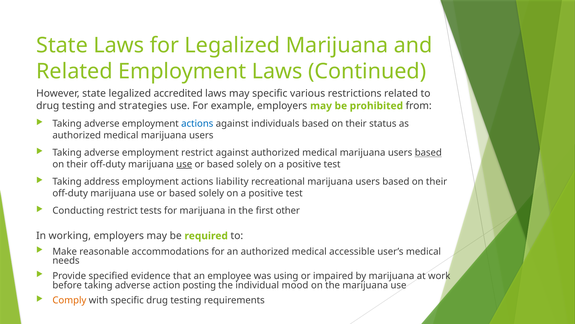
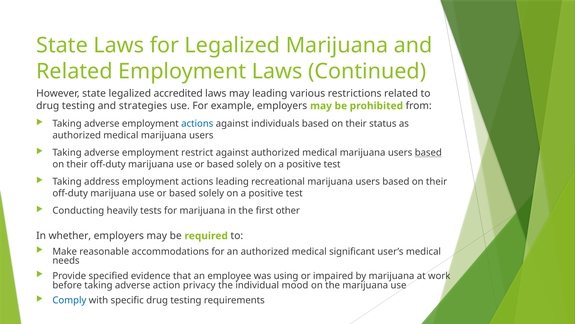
may specific: specific -> leading (270, 93)
use underline: present -> none (184, 164)
actions liability: liability -> leading (232, 181)
Conducting restrict: restrict -> heavily (122, 210)
working: working -> whether (70, 235)
accessible: accessible -> significant (352, 251)
posting: posting -> privacy (199, 285)
Comply colour: orange -> blue (69, 300)
